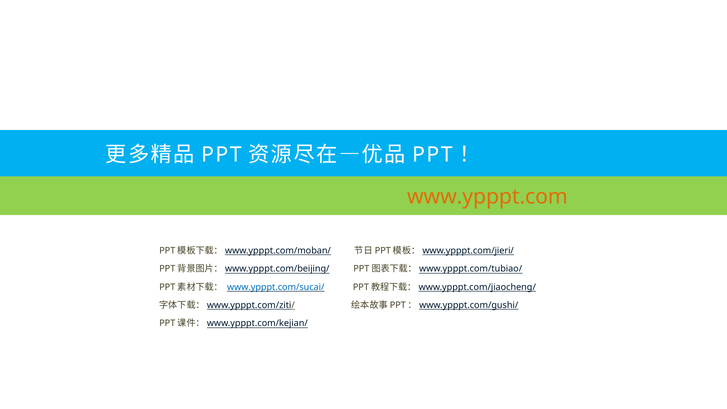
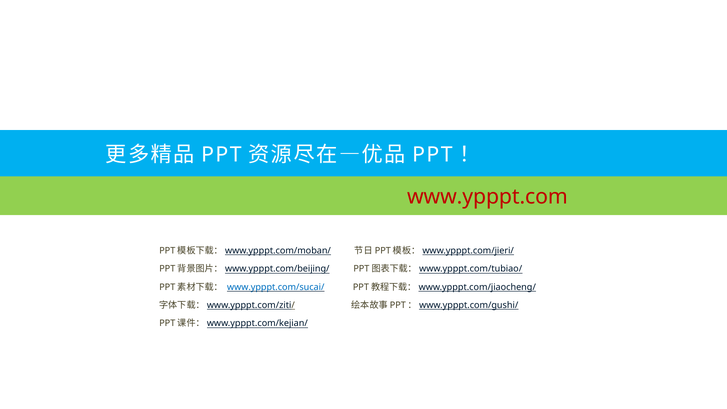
www.ypppt.com colour: orange -> red (487, 197)
